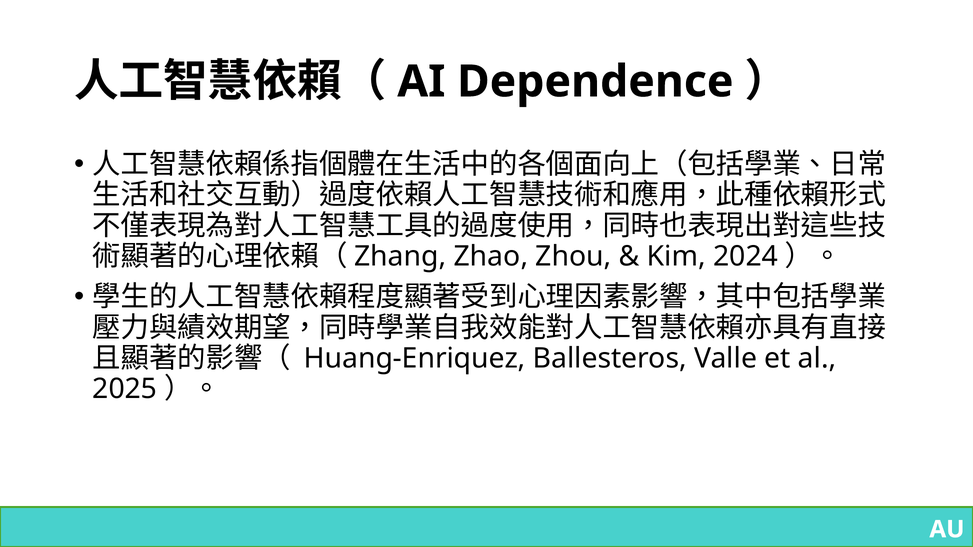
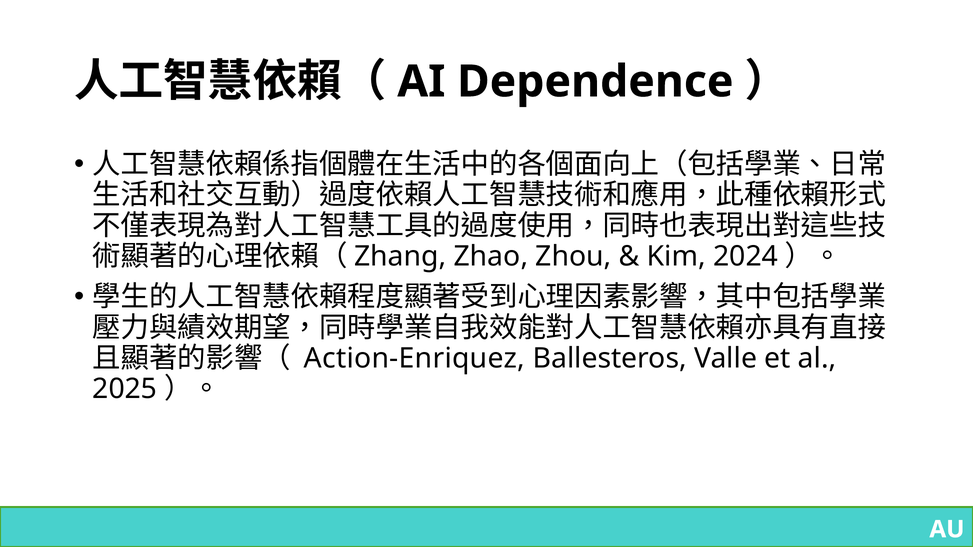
Huang-Enriquez: Huang-Enriquez -> Action-Enriquez (415, 359)
